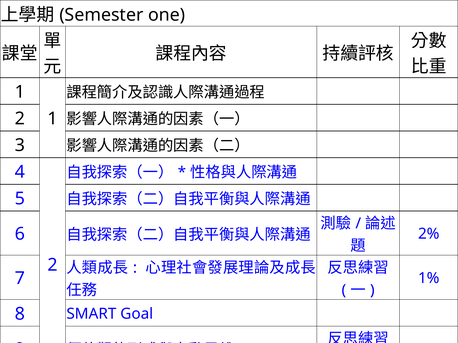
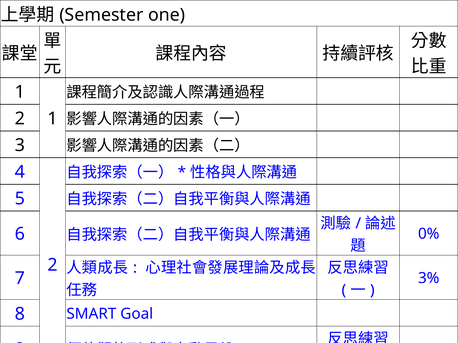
2%: 2% -> 0% (429, 234)
1%: 1% -> 3% (429, 279)
